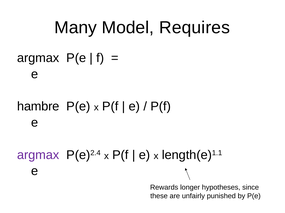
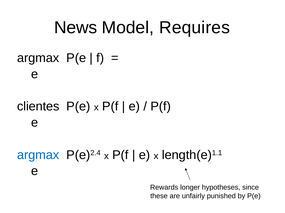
Many: Many -> News (76, 28)
hambre: hambre -> clientes (38, 107)
argmax colour: purple -> blue (38, 155)
